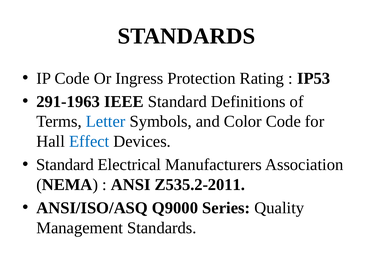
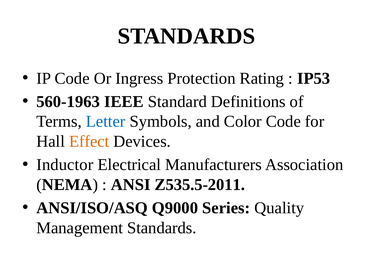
291-1963: 291-1963 -> 560-1963 (68, 101)
Effect colour: blue -> orange (89, 141)
Standard: Standard -> Inductor (65, 165)
Z535.2-2011: Z535.2-2011 -> Z535.5-2011 (200, 184)
